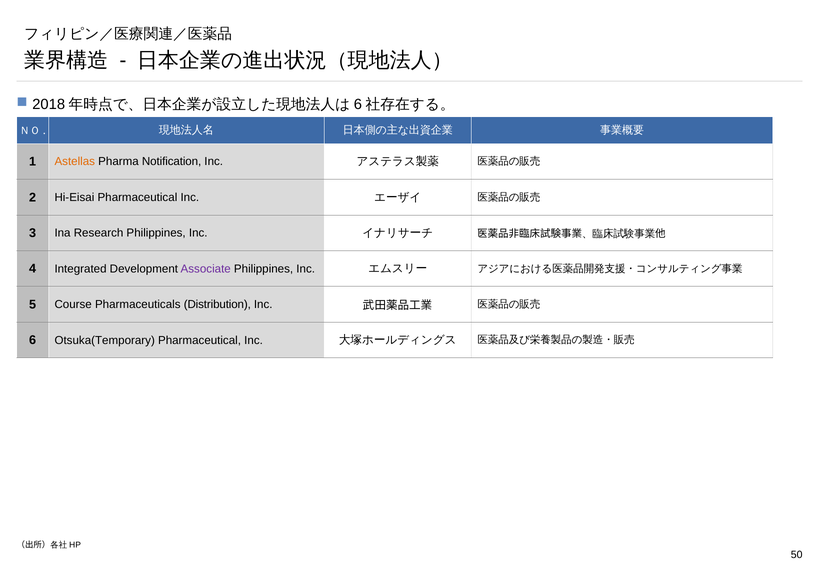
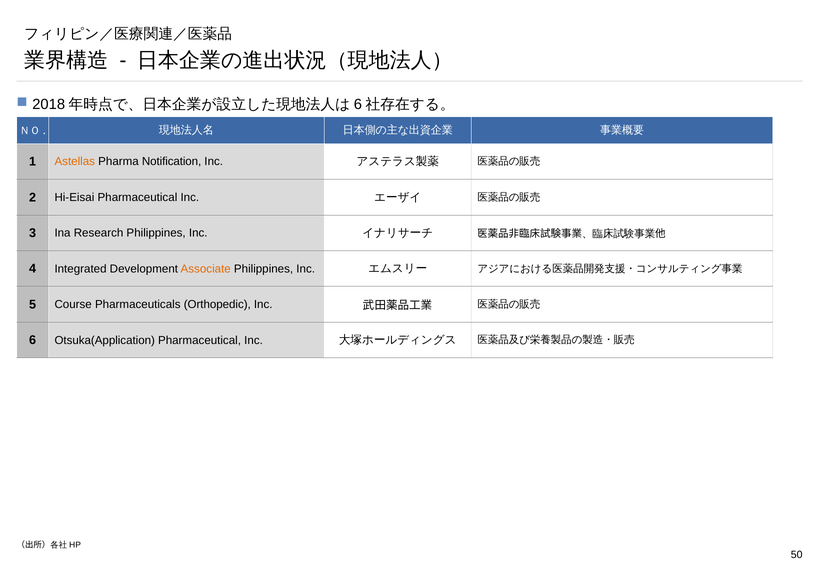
Associate colour: purple -> orange (206, 269)
Distribution: Distribution -> Orthopedic (217, 305)
Otsuka(Temporary: Otsuka(Temporary -> Otsuka(Application (105, 340)
